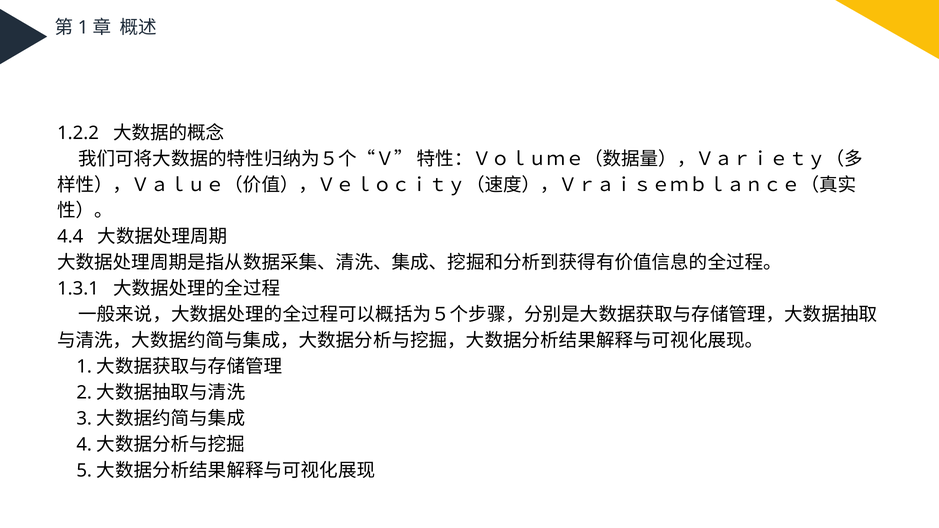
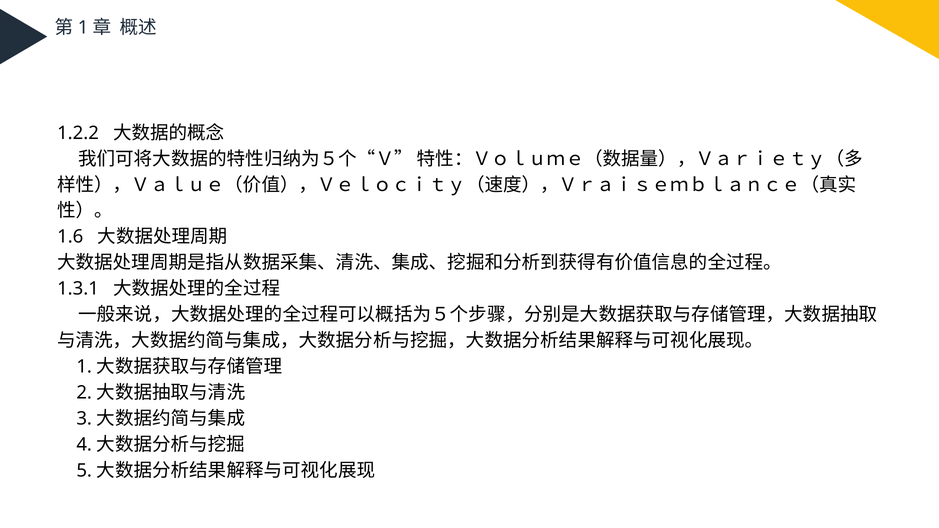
4.4: 4.4 -> 1.6 (70, 237)
